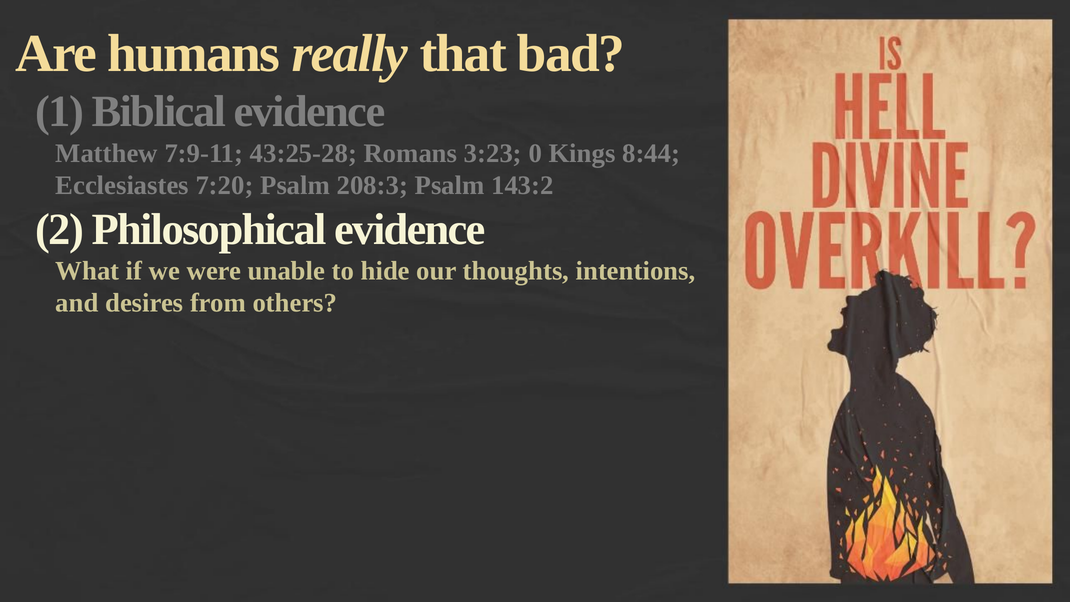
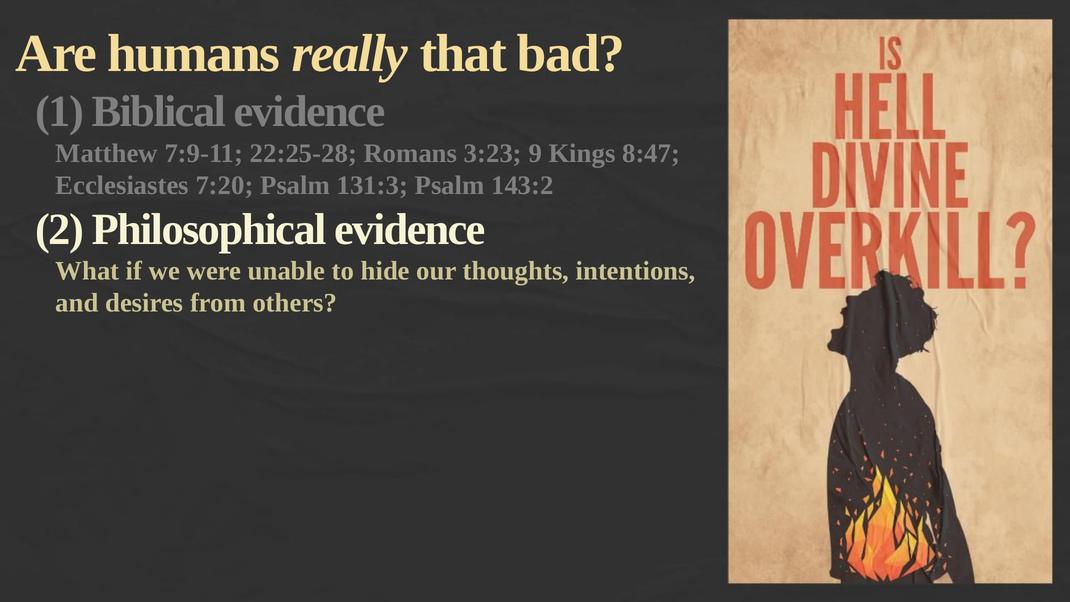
43:25-28: 43:25-28 -> 22:25-28 (303, 153)
0: 0 -> 9 (535, 153)
8:44: 8:44 -> 8:47 (651, 153)
208:3: 208:3 -> 131:3 (372, 185)
